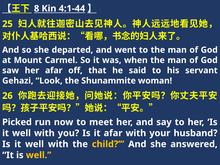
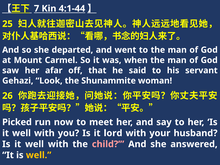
8: 8 -> 7 (37, 9)
it afar: afar -> lord (113, 133)
child colour: yellow -> pink (108, 144)
